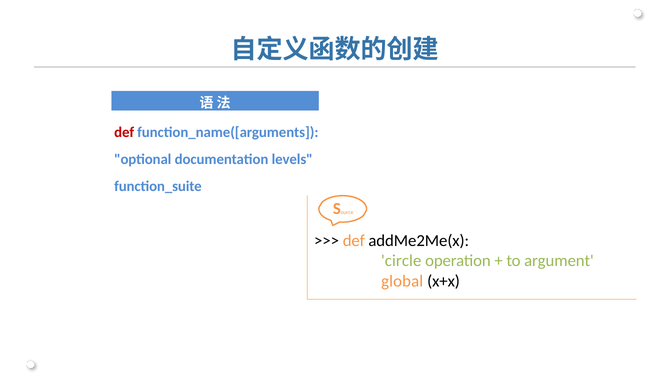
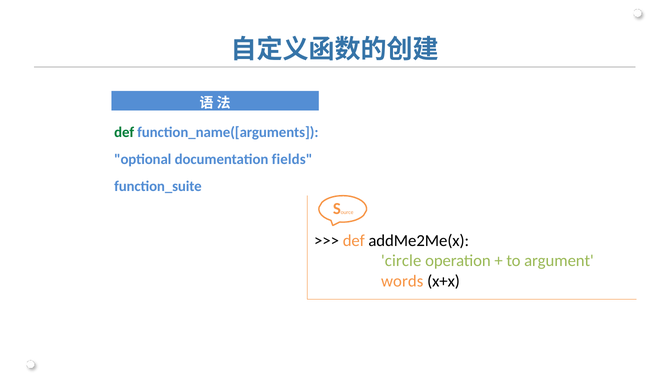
def colour: red -> green (124, 132)
levels: levels -> fields (292, 159)
global: global -> words (402, 281)
